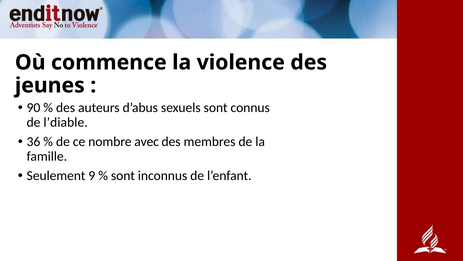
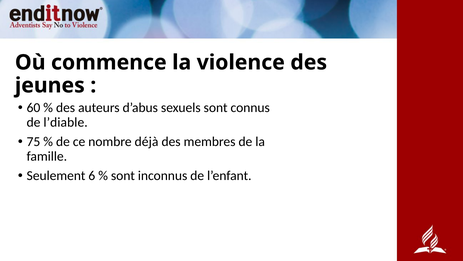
90: 90 -> 60 (33, 107)
36: 36 -> 75 (33, 141)
avec: avec -> déjà (146, 141)
9: 9 -> 6 (92, 175)
